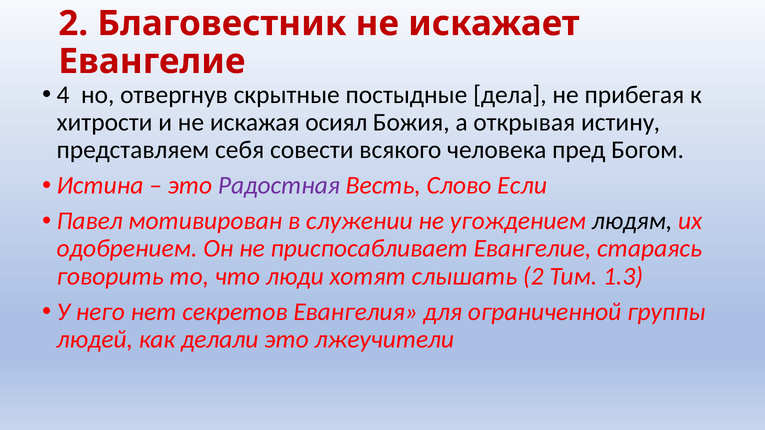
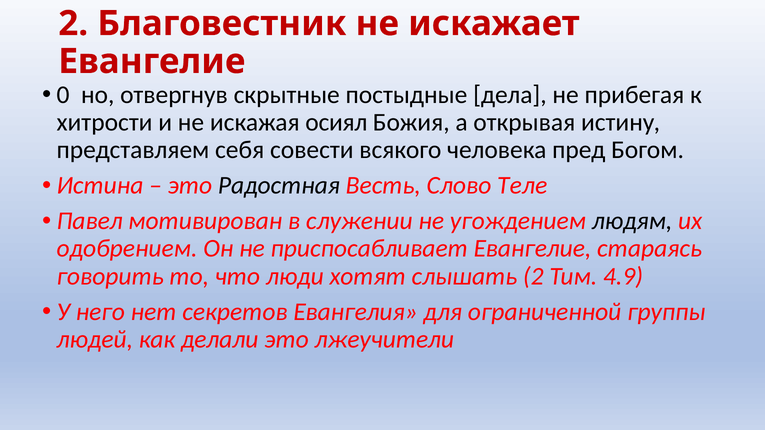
4: 4 -> 0 (63, 95)
Радостная colour: purple -> black (279, 186)
Если: Если -> Теле (522, 186)
1.3: 1.3 -> 4.9 (623, 276)
